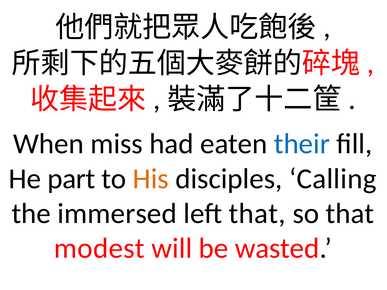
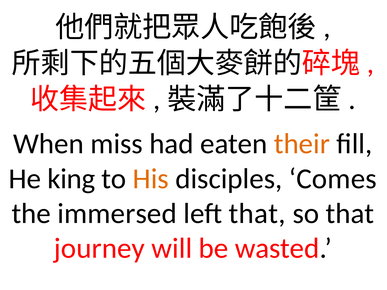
their colour: blue -> orange (302, 144)
part: part -> king (71, 179)
Calling: Calling -> Comes (333, 179)
modest: modest -> journey (99, 249)
